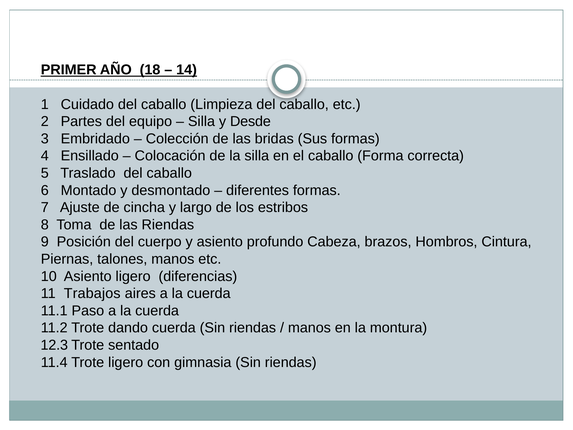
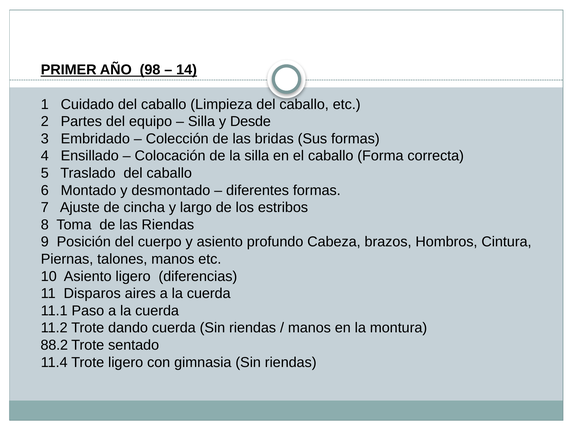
18: 18 -> 98 (150, 70)
Trabajos: Trabajos -> Disparos (92, 293)
12.3: 12.3 -> 88.2 (54, 345)
